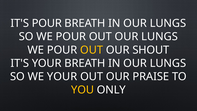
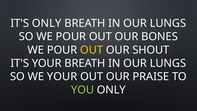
IT'S POUR: POUR -> ONLY (47, 23)
OUT OUR LUNGS: LUNGS -> BONES (160, 37)
YOU colour: yellow -> light green (83, 90)
